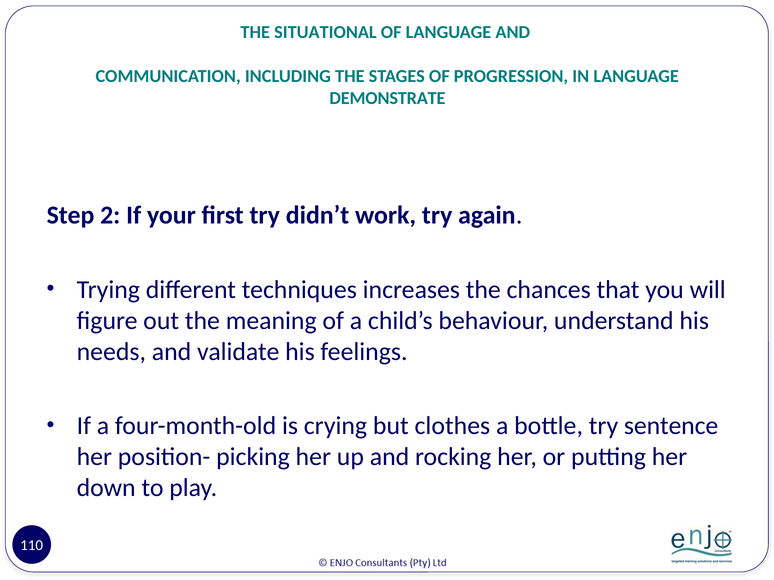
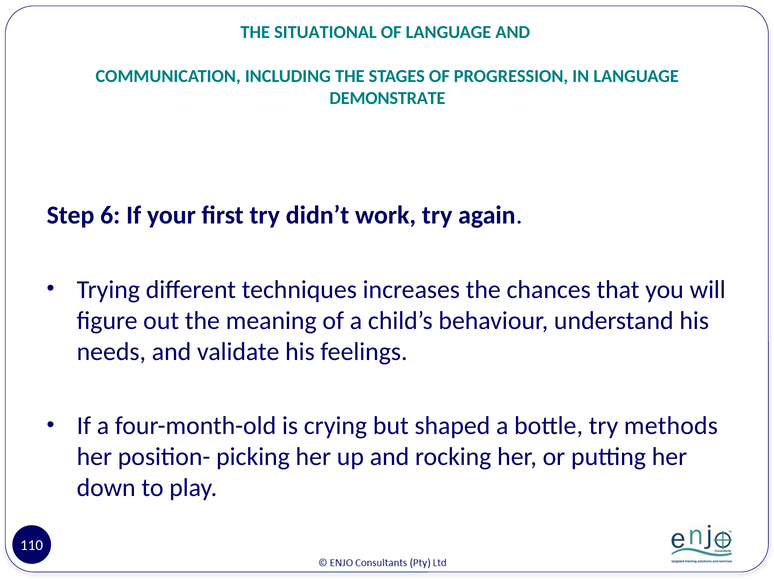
2: 2 -> 6 (110, 216)
clothes: clothes -> shaped (452, 426)
sentence: sentence -> methods (671, 426)
